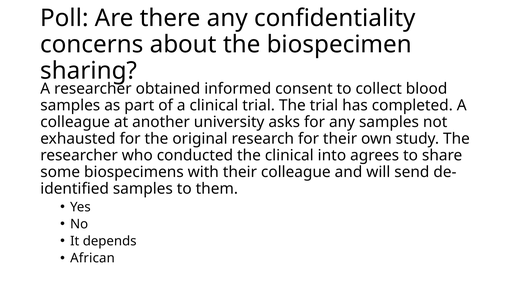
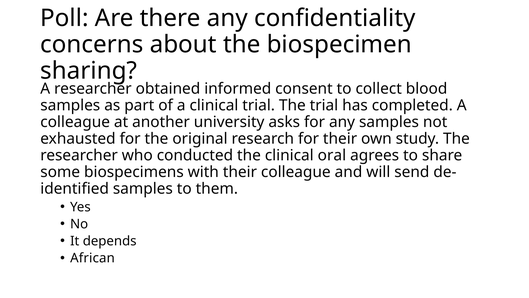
into: into -> oral (332, 155)
